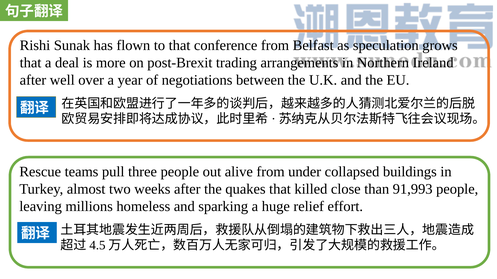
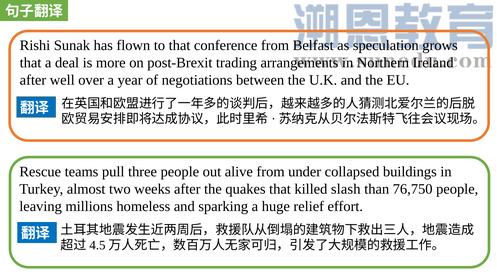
close: close -> slash (346, 190)
91,993: 91,993 -> 76,750 (413, 190)
